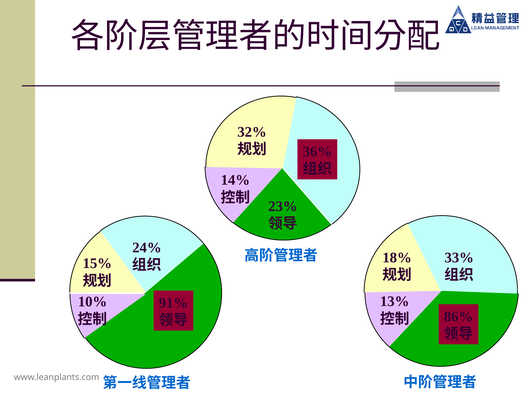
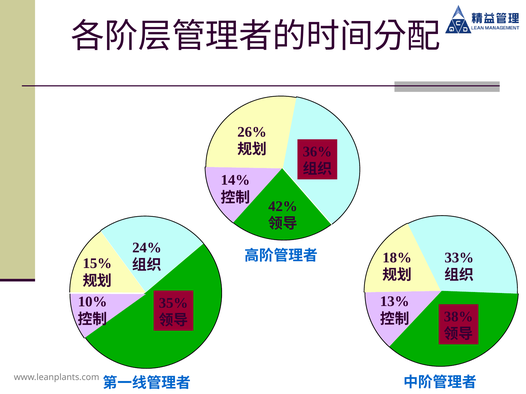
32%: 32% -> 26% (252, 132)
23%: 23% -> 42% (283, 207)
91%: 91% -> 35% (173, 303)
86%: 86% -> 38% (459, 317)
